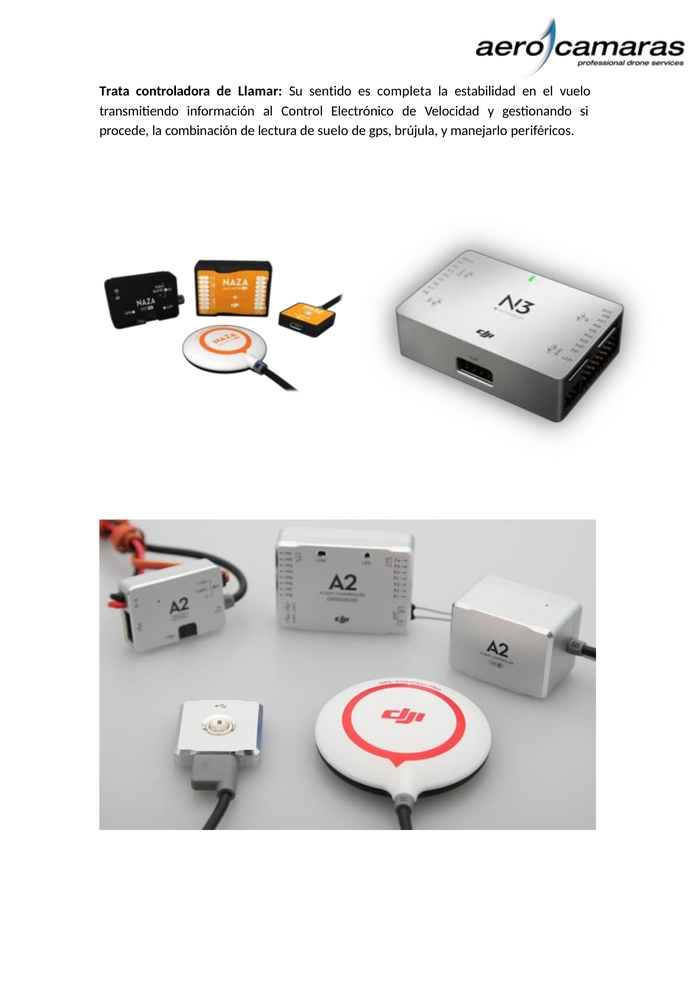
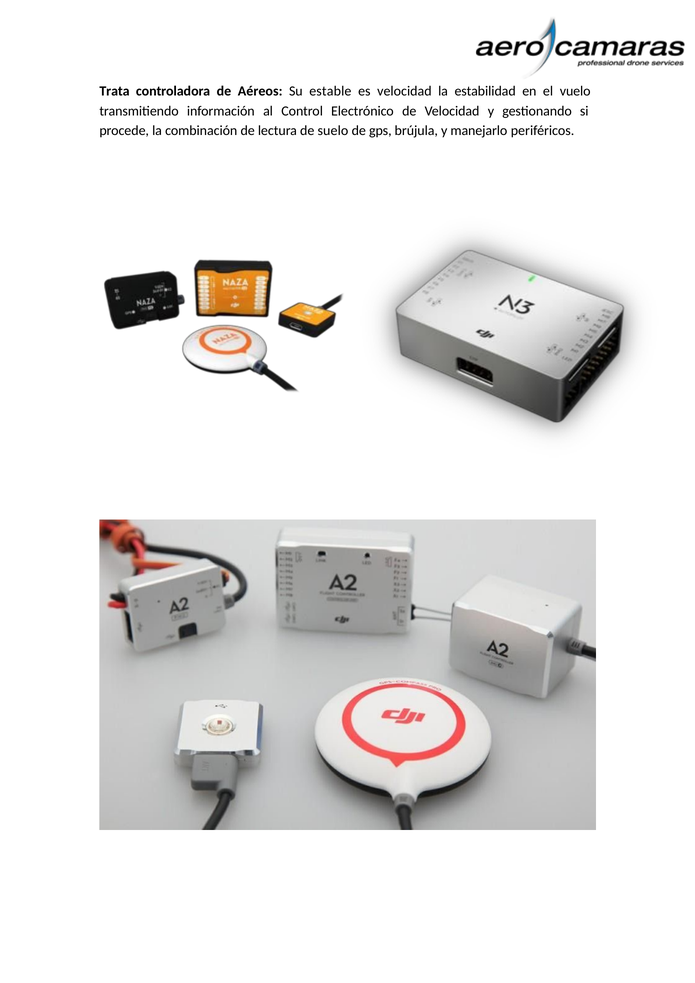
Llamar: Llamar -> Aéreos (260, 91)
sentido: sentido -> estable (330, 91)
es completa: completa -> velocidad (404, 91)
